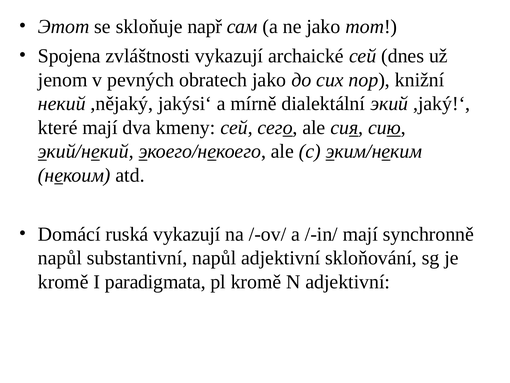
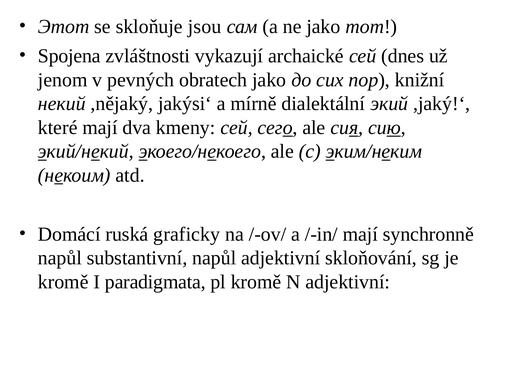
např: např -> jsou (205, 26)
ruská vykazují: vykazují -> graficky (187, 234)
